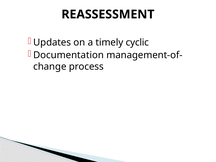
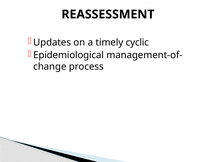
Documentation: Documentation -> Epidemiological (69, 55)
